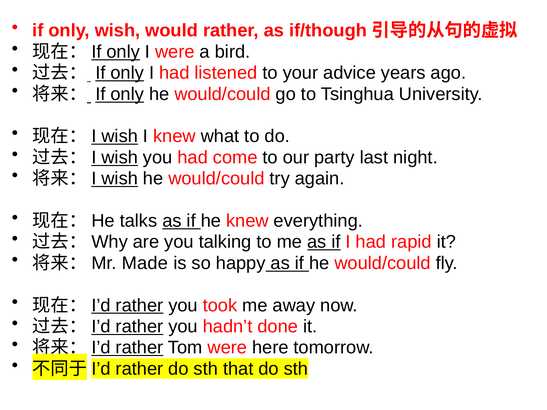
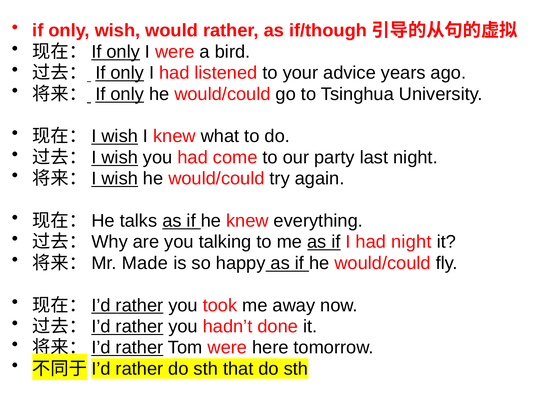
had rapid: rapid -> night (411, 242)
